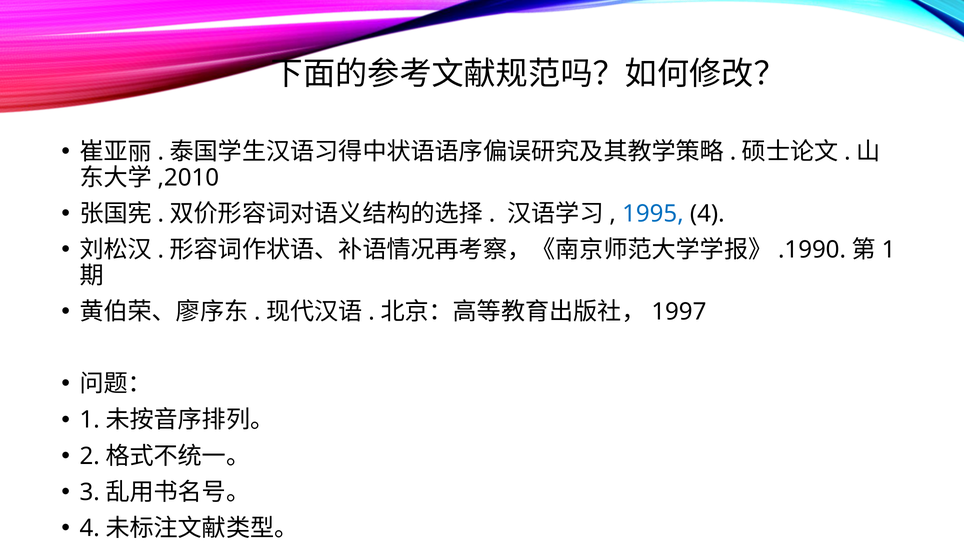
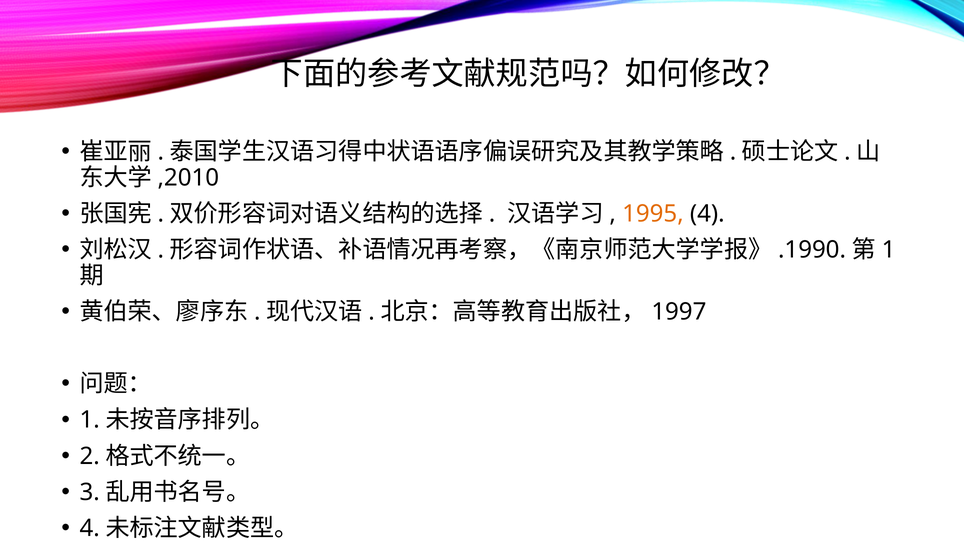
1995 colour: blue -> orange (653, 214)
